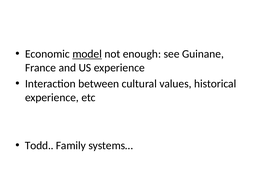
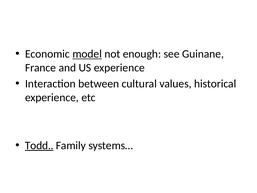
Todd underline: none -> present (39, 145)
